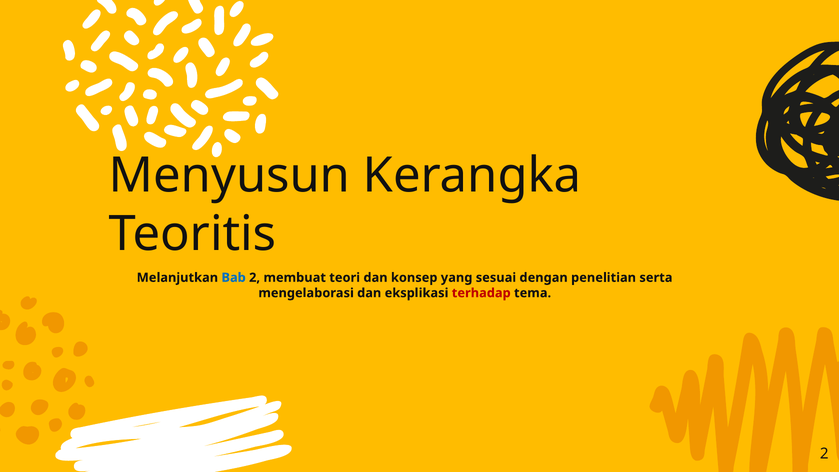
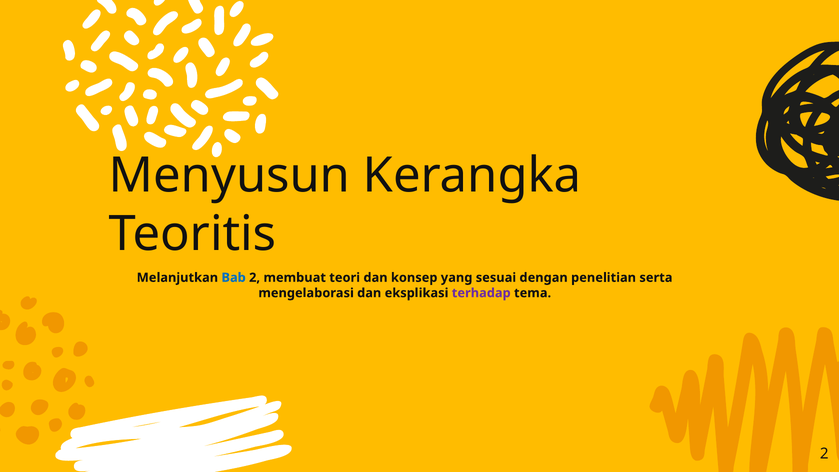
terhadap colour: red -> purple (481, 293)
